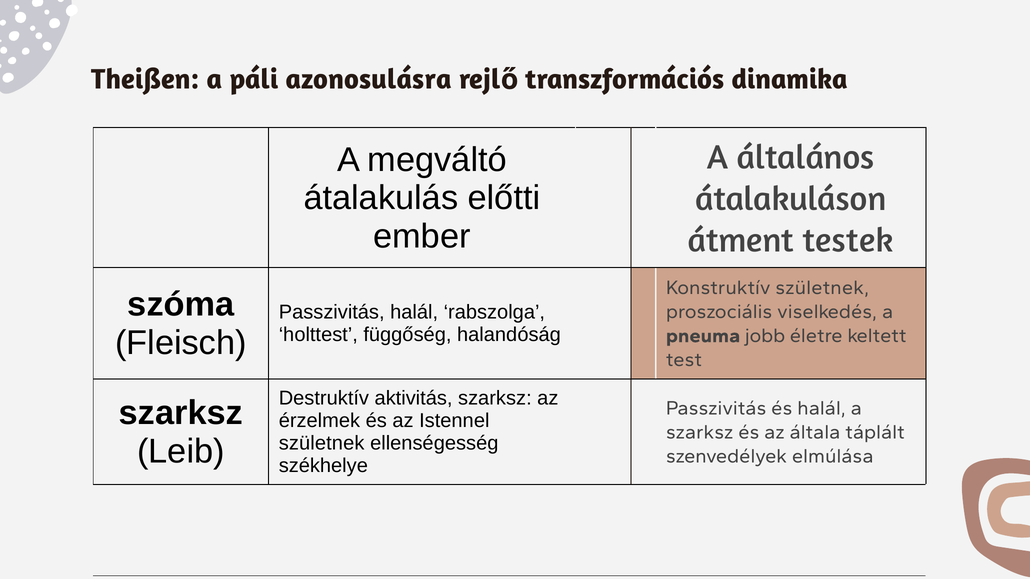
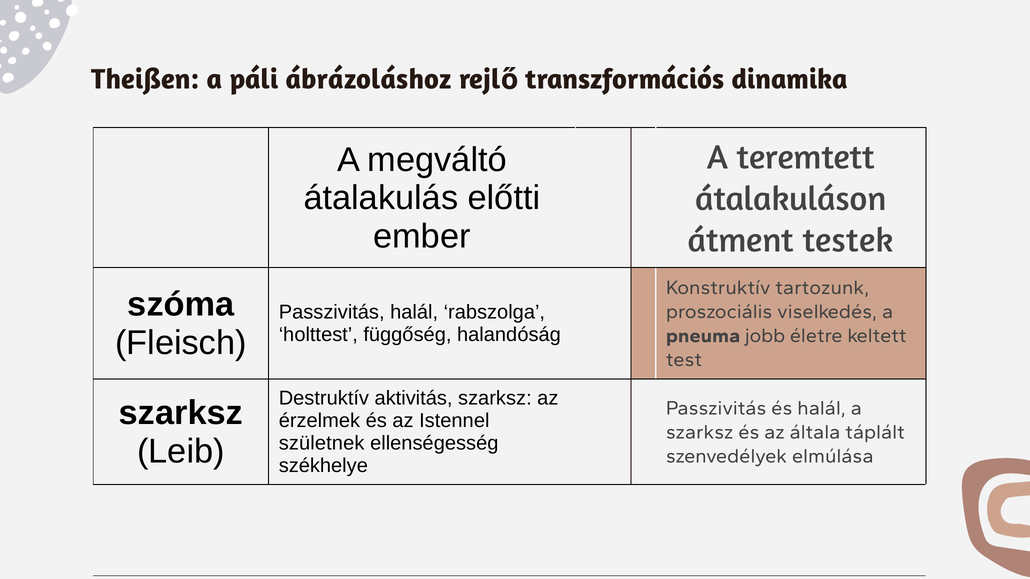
azonosulásra: azonosulásra -> ábrázoláshoz (369, 80)
általános: általános -> teremtett (806, 157)
Konstruktív születnek: születnek -> tartozunk (822, 288)
